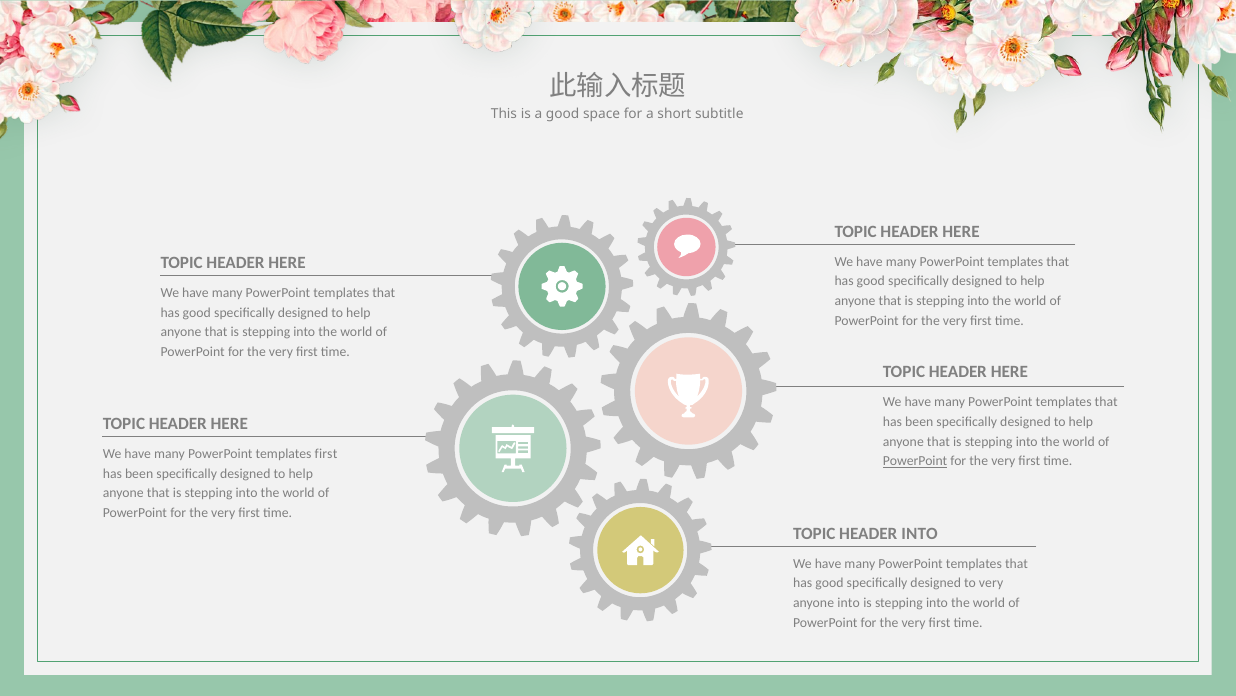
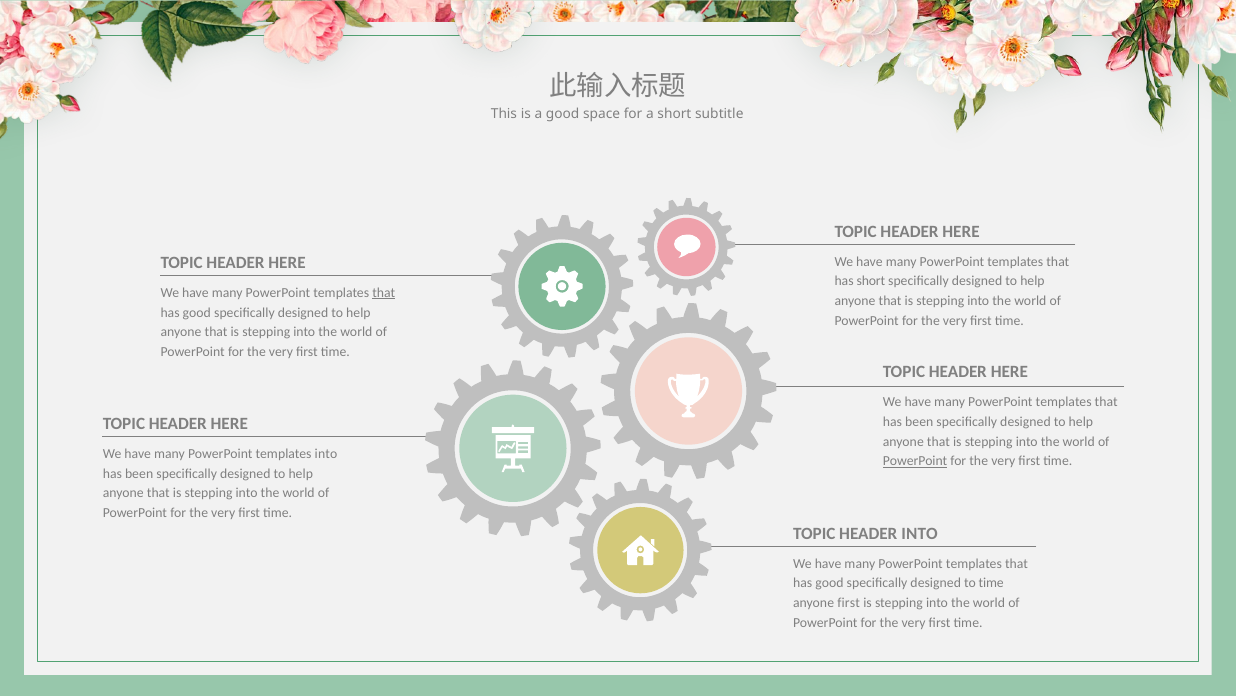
good: good -> short (871, 281)
that underline: none -> present (384, 293)
templates first: first -> into (326, 453)
to very: very -> time (991, 583)
anyone into: into -> first (849, 602)
